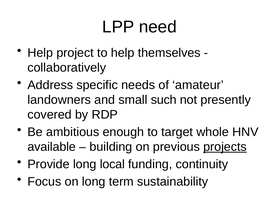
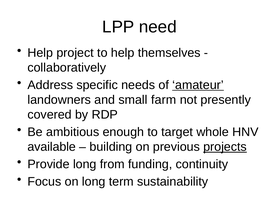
amateur underline: none -> present (198, 85)
such: such -> farm (164, 100)
local: local -> from (112, 164)
